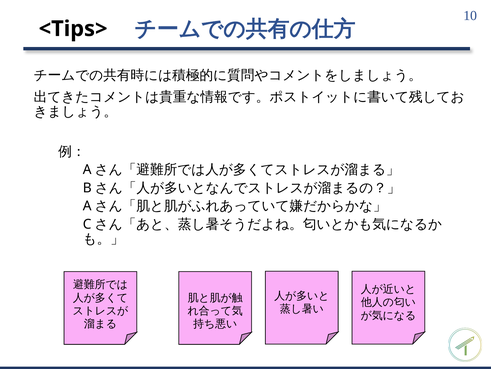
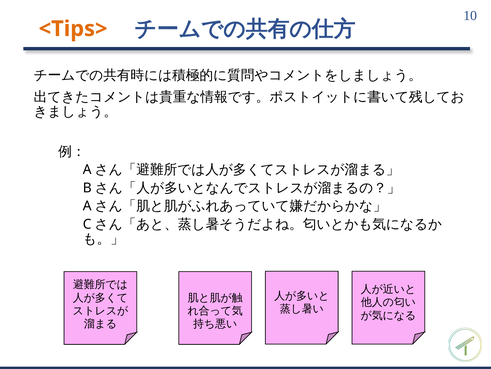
<Tips> colour: black -> orange (73, 29)
